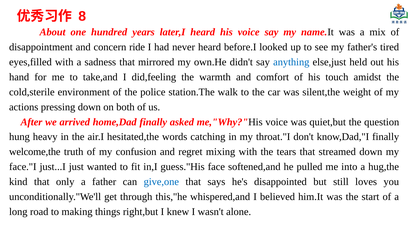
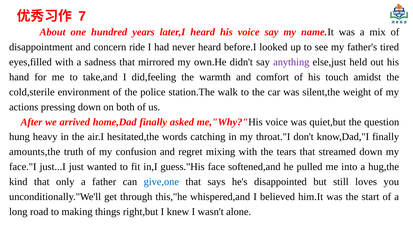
8: 8 -> 7 (82, 16)
anything colour: blue -> purple (291, 62)
welcome,the: welcome,the -> amounts,the (35, 152)
